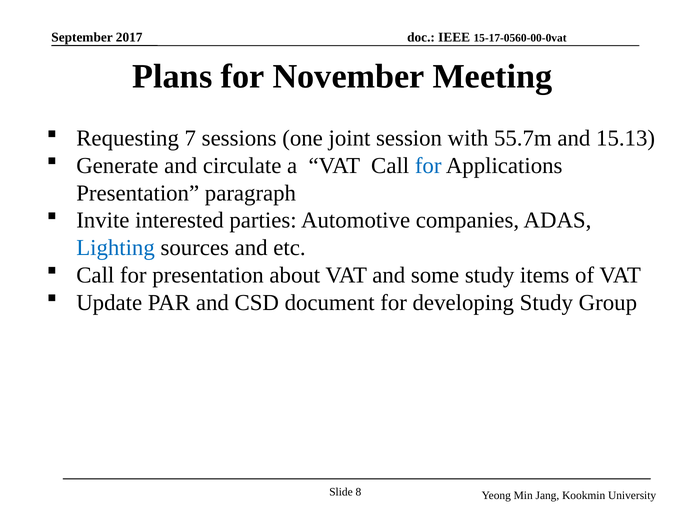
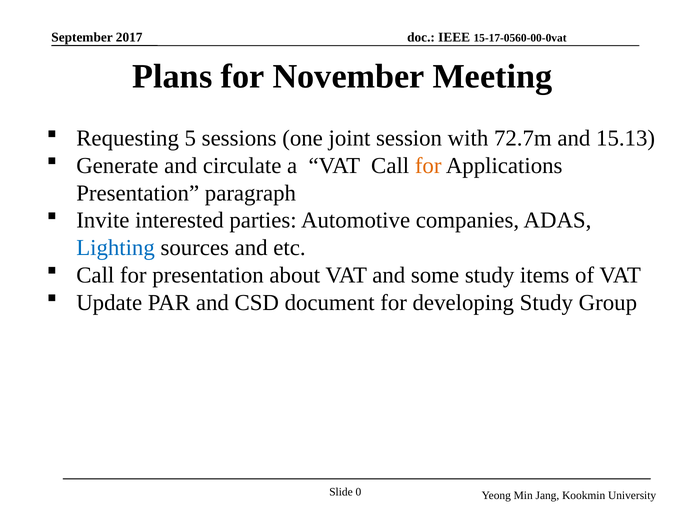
7: 7 -> 5 (190, 139)
55.7m: 55.7m -> 72.7m (523, 139)
for colour: blue -> orange (428, 166)
8: 8 -> 0 (358, 493)
